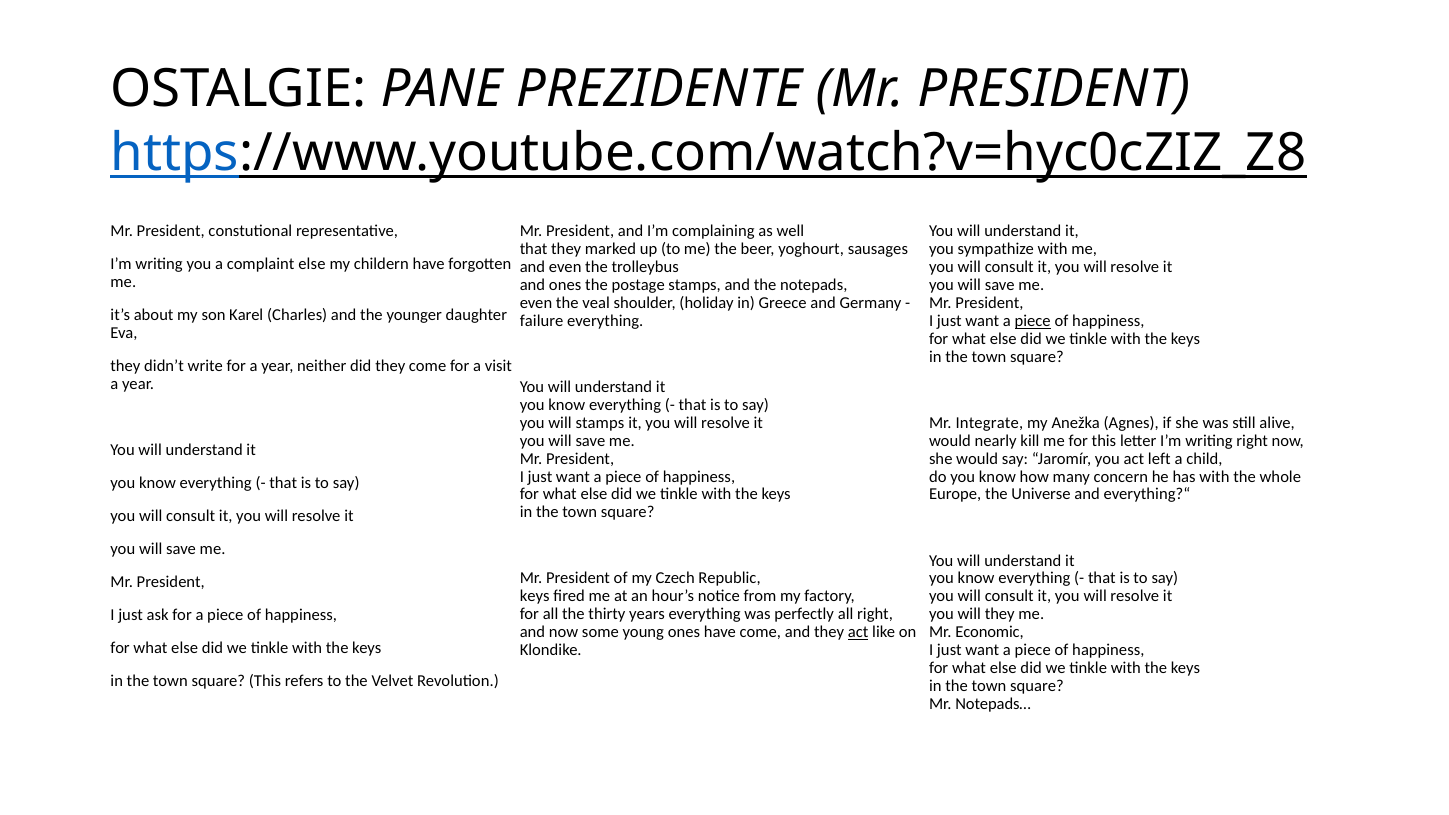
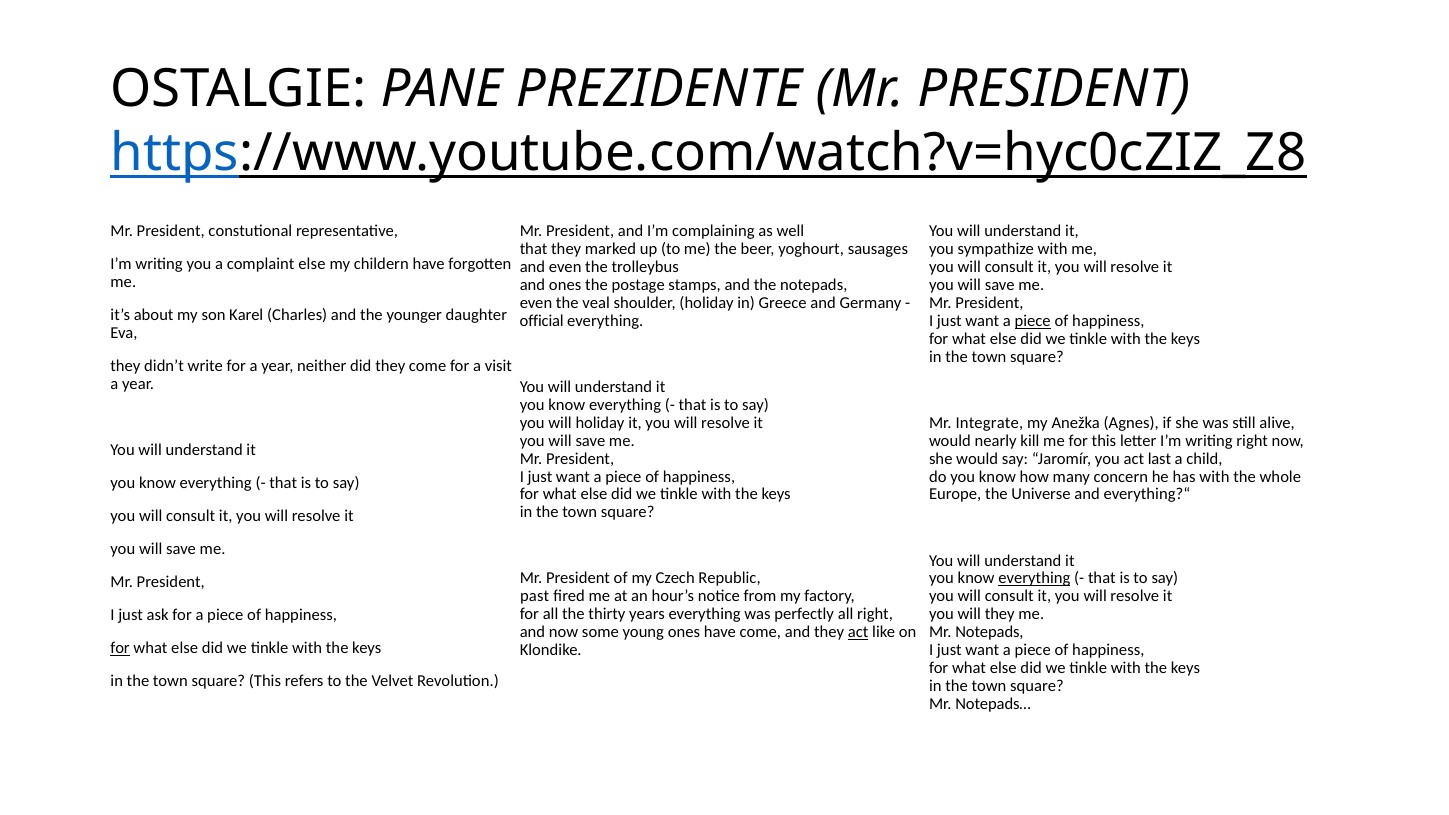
failure: failure -> official (542, 321)
will stamps: stamps -> holiday (600, 423)
left: left -> last (1159, 459)
everything underline: none -> present (1034, 579)
keys: keys -> past (535, 596)
Mr Economic: Economic -> Notepads (989, 632)
for underline: none -> present (120, 648)
